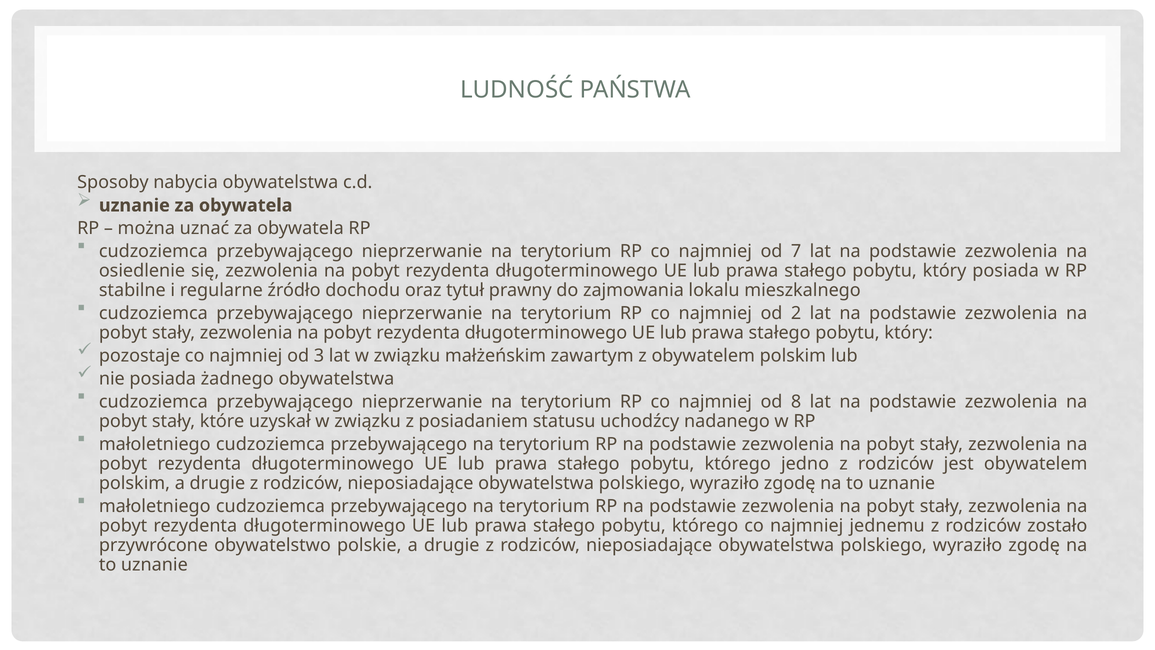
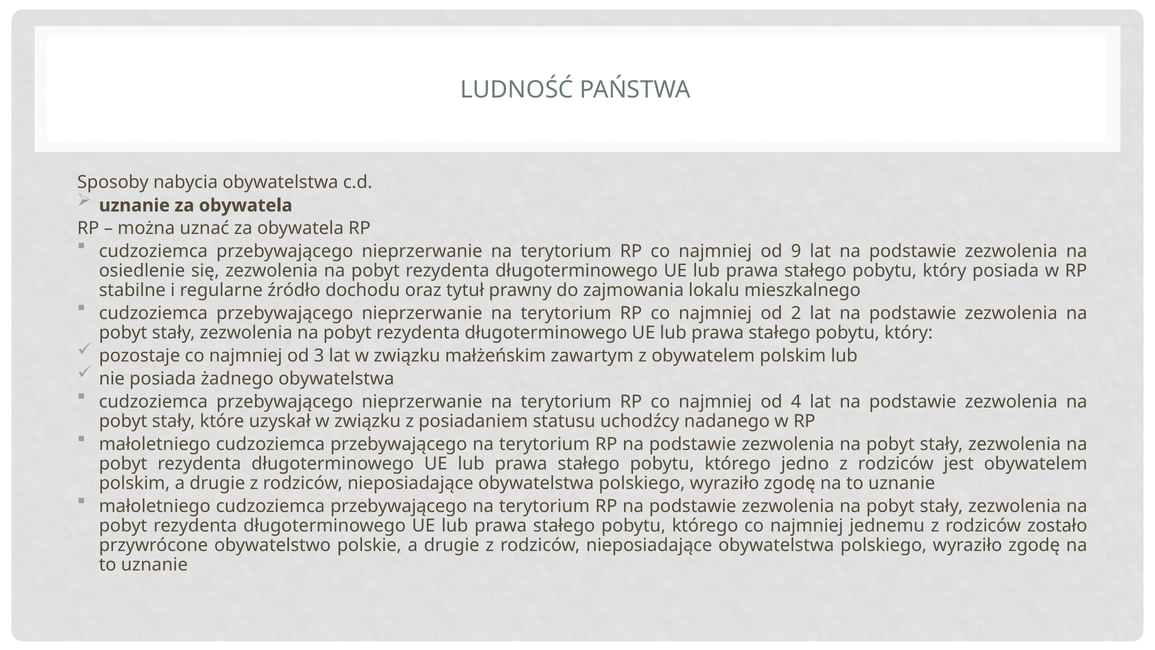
7: 7 -> 9 (796, 251)
8: 8 -> 4 (796, 402)
